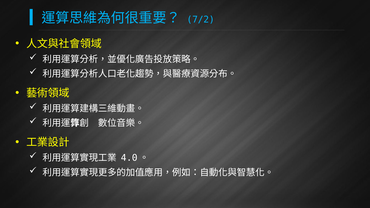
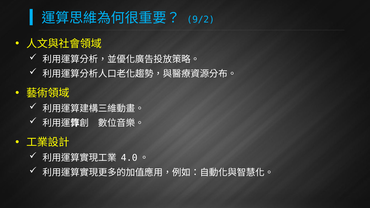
7/2: 7/2 -> 9/2 (201, 20)
